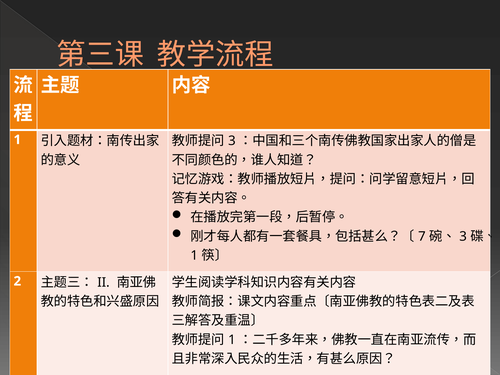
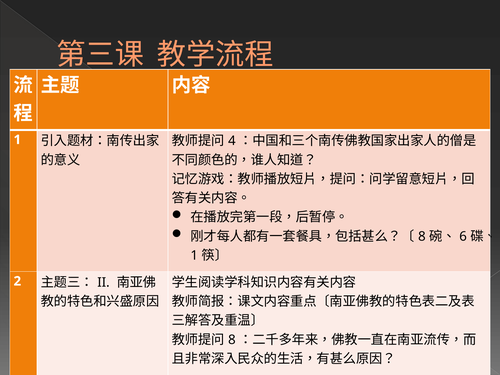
3: 3 -> 4 (232, 141)
7: 7 -> 8 (422, 236)
3: 3 -> 6 (463, 236)
1: 1 -> 8 (232, 340)
